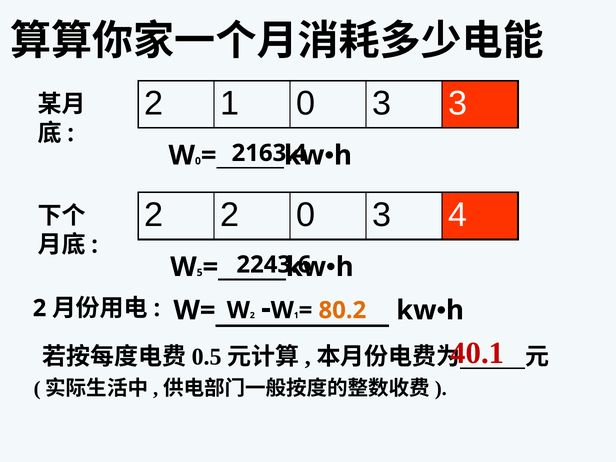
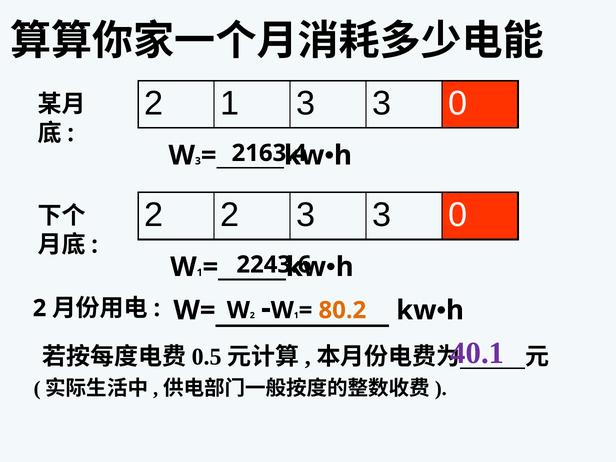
1 0: 0 -> 3 (306, 103)
3: 3 -> 0 (458, 103)
0: 0 -> 3 (198, 161)
2 0: 0 -> 3 (306, 215)
4: 4 -> 0 (458, 215)
5: 5 -> 1 (200, 273)
40.1 colour: red -> purple (477, 353)
